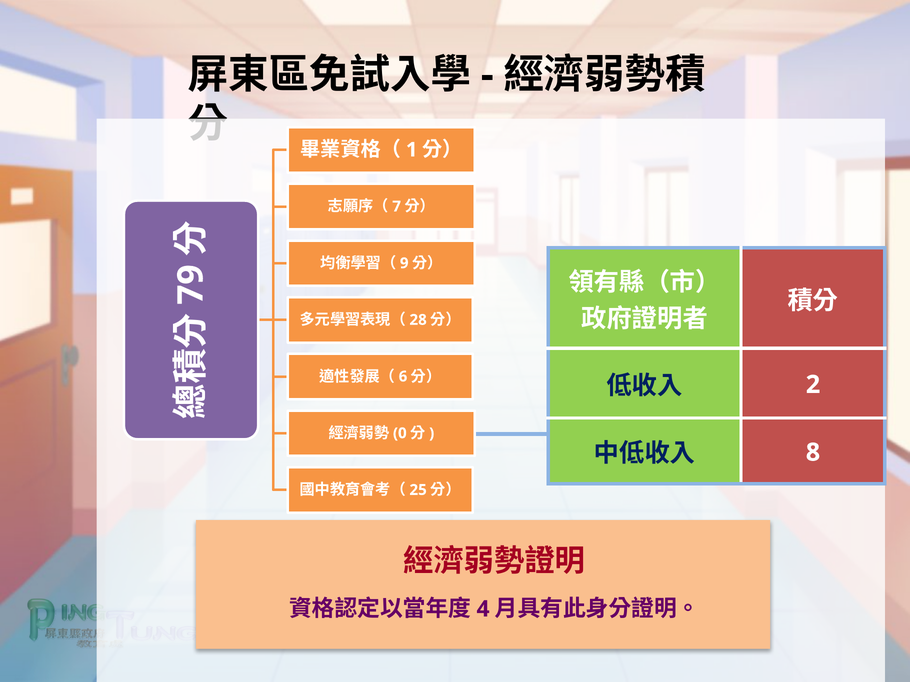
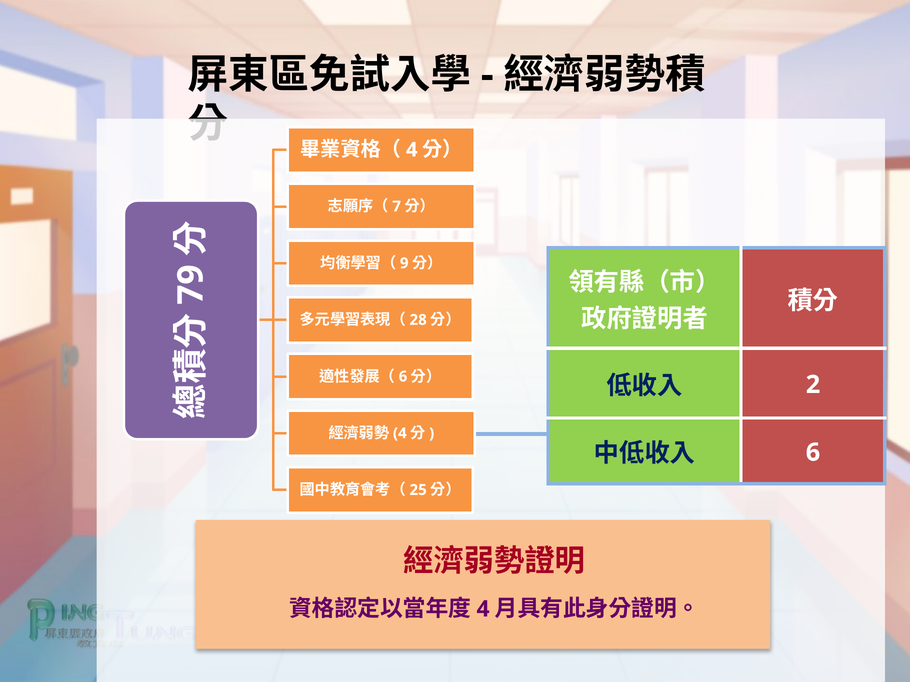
1: 1 -> 4 (412, 150)
0: 0 -> 4 (400, 434)
8: 8 -> 6 (813, 453)
